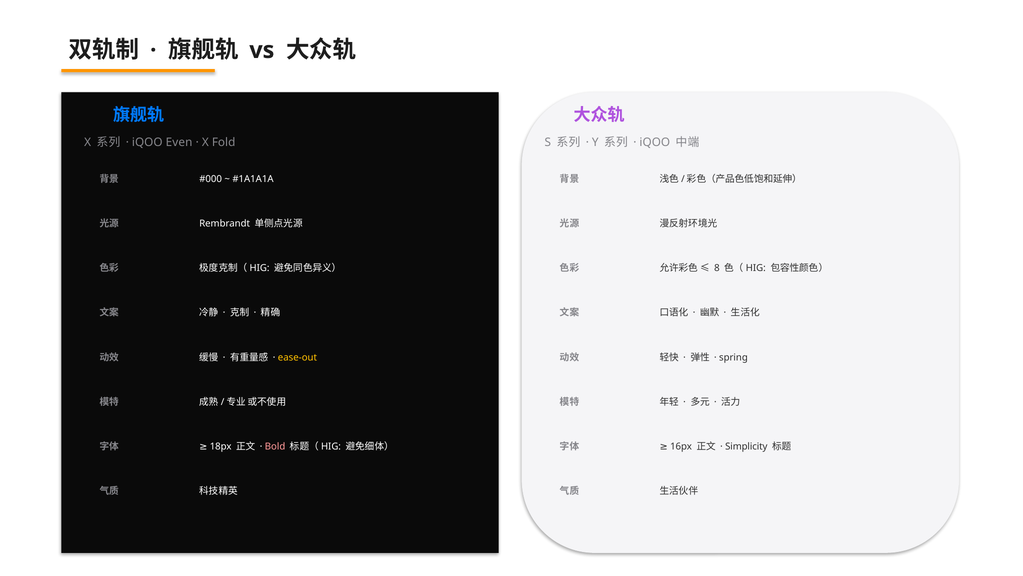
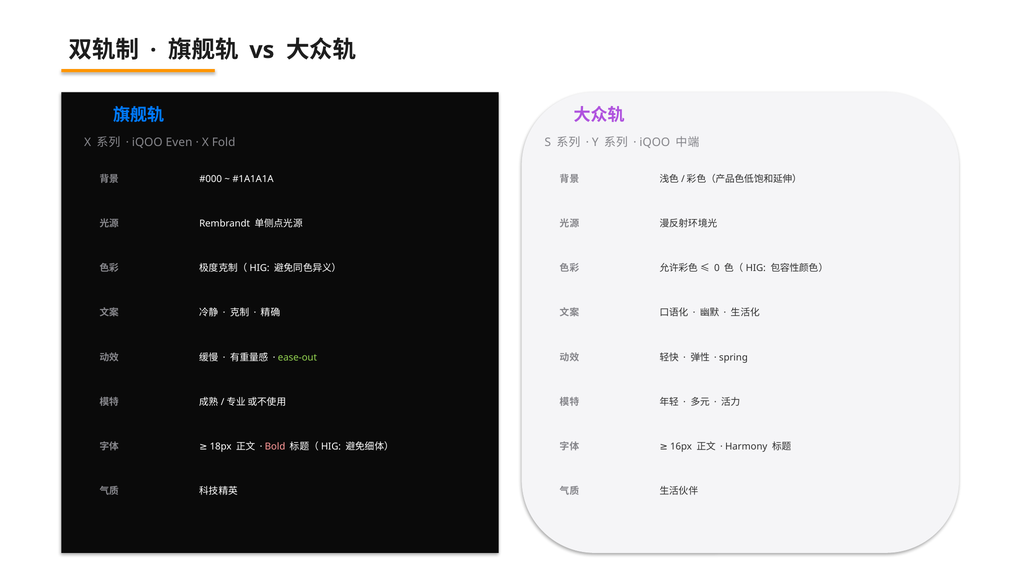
8: 8 -> 0 (717, 268)
ease-out colour: yellow -> light green (297, 357)
Simplicity: Simplicity -> Harmony (746, 446)
